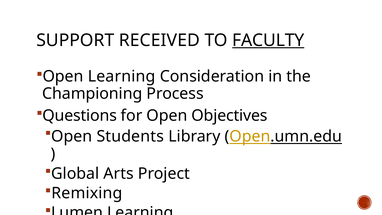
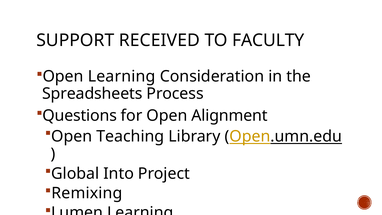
FACULTY underline: present -> none (268, 40)
Championing: Championing -> Spreadsheets (92, 94)
Objectives: Objectives -> Alignment (229, 116)
Students: Students -> Teaching (130, 136)
Arts: Arts -> Into (119, 173)
